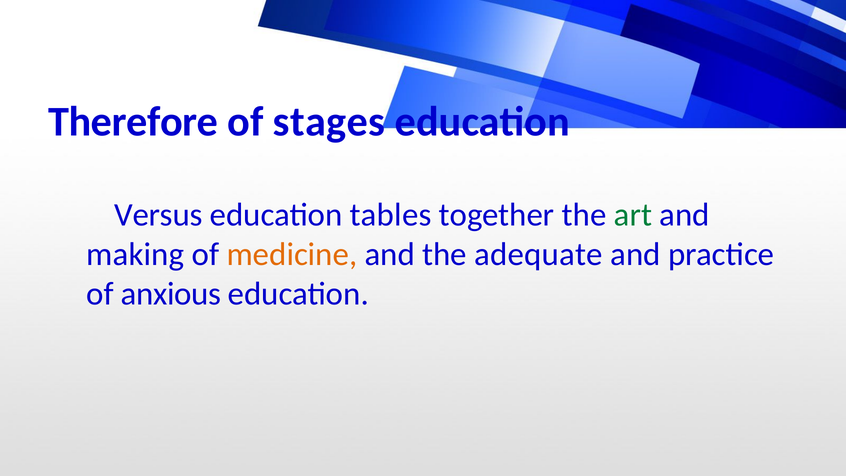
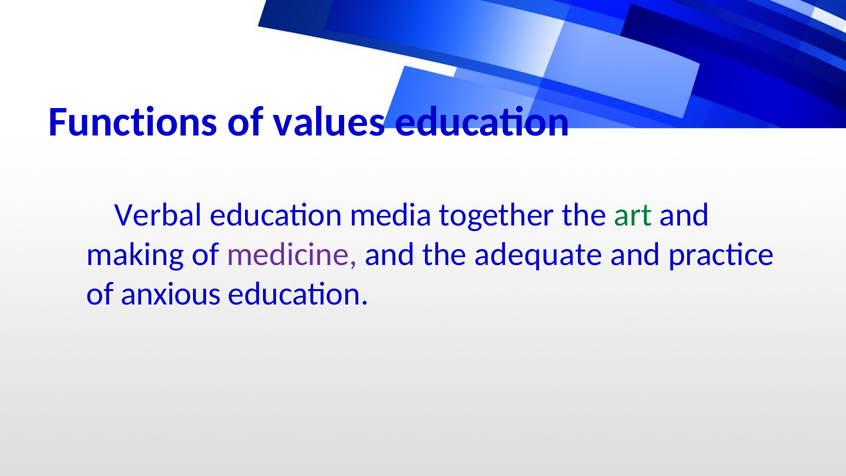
Therefore: Therefore -> Functions (133, 122)
stages: stages -> values (329, 122)
Versus: Versus -> Verbal (158, 215)
tables: tables -> media (391, 215)
medicine colour: orange -> purple (292, 254)
